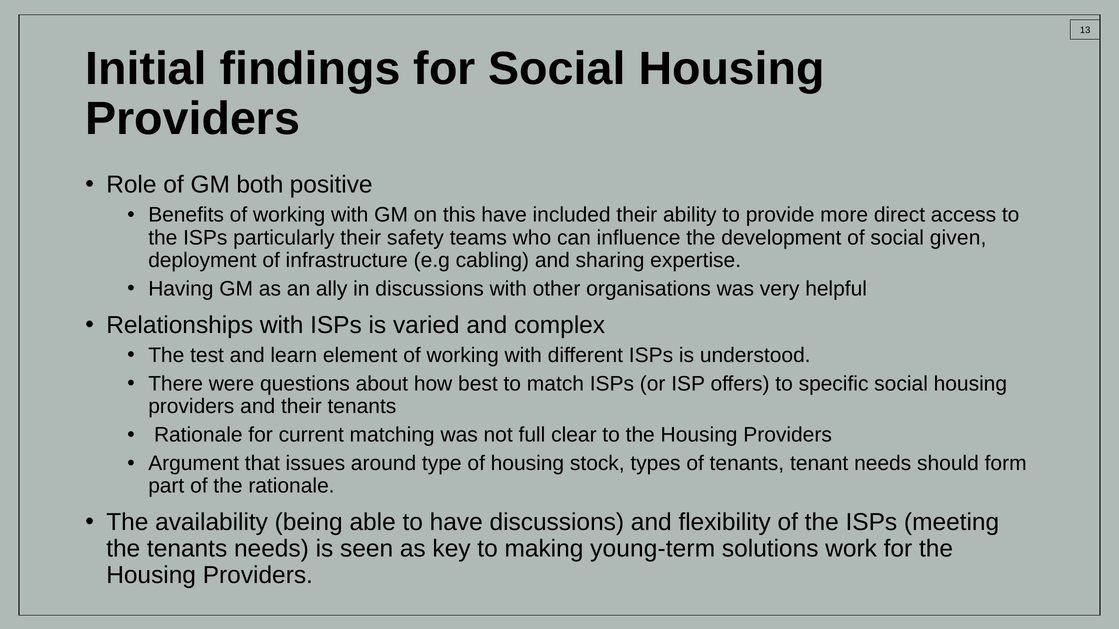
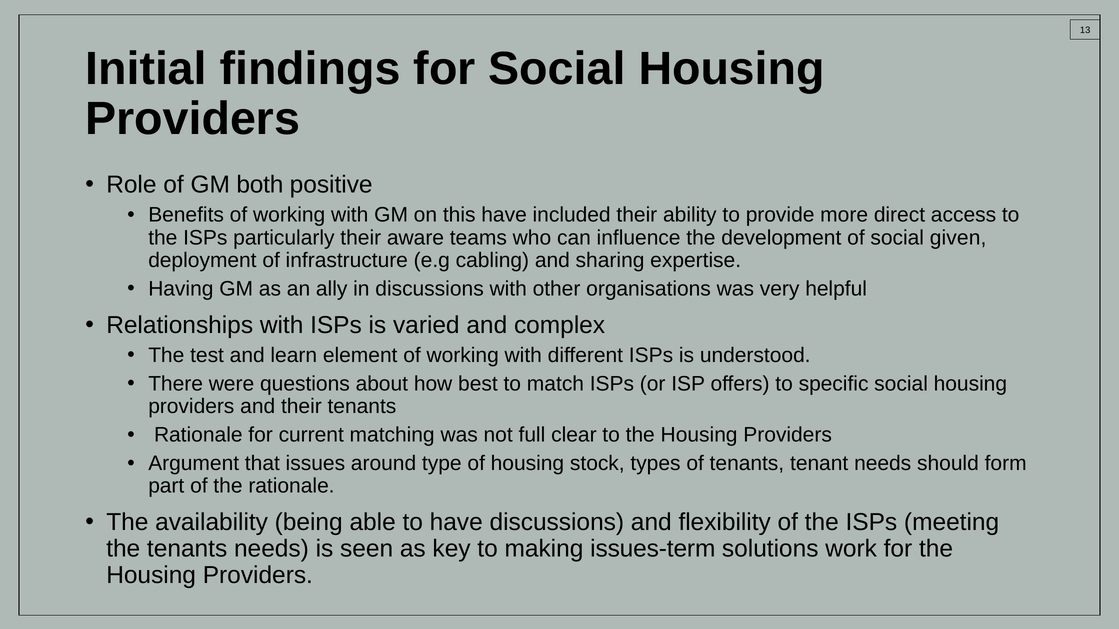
safety: safety -> aware (416, 238)
young-term: young-term -> issues-term (653, 549)
